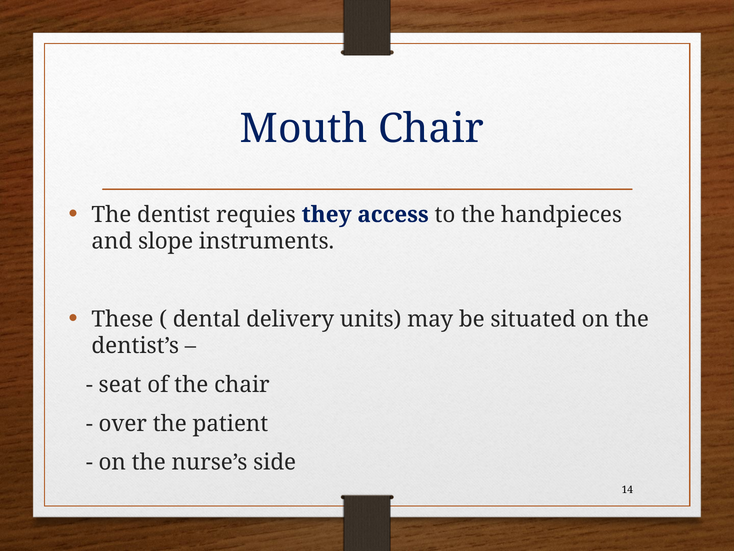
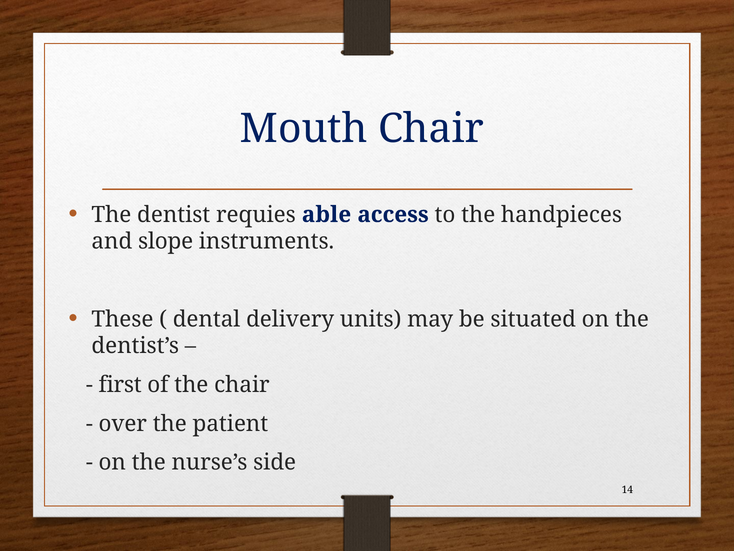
they: they -> able (326, 214)
seat: seat -> first (120, 384)
